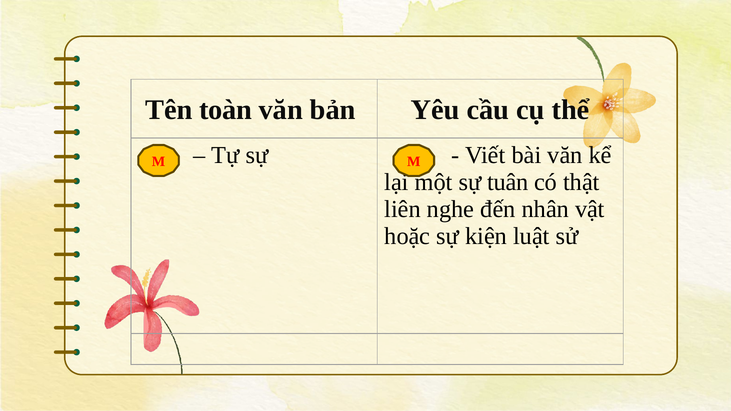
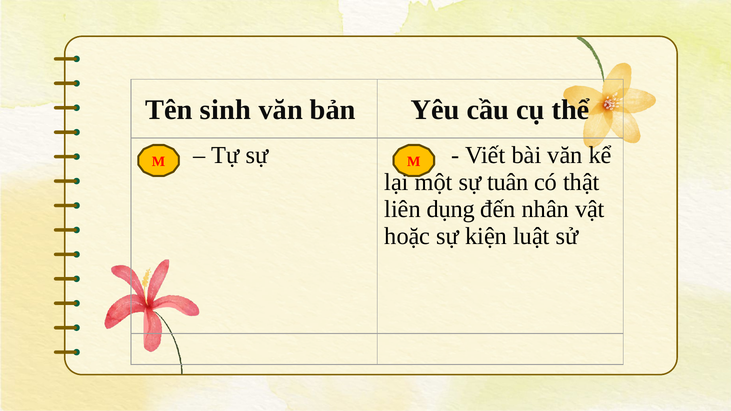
toàn: toàn -> sinh (225, 110)
nghe: nghe -> dụng (451, 209)
